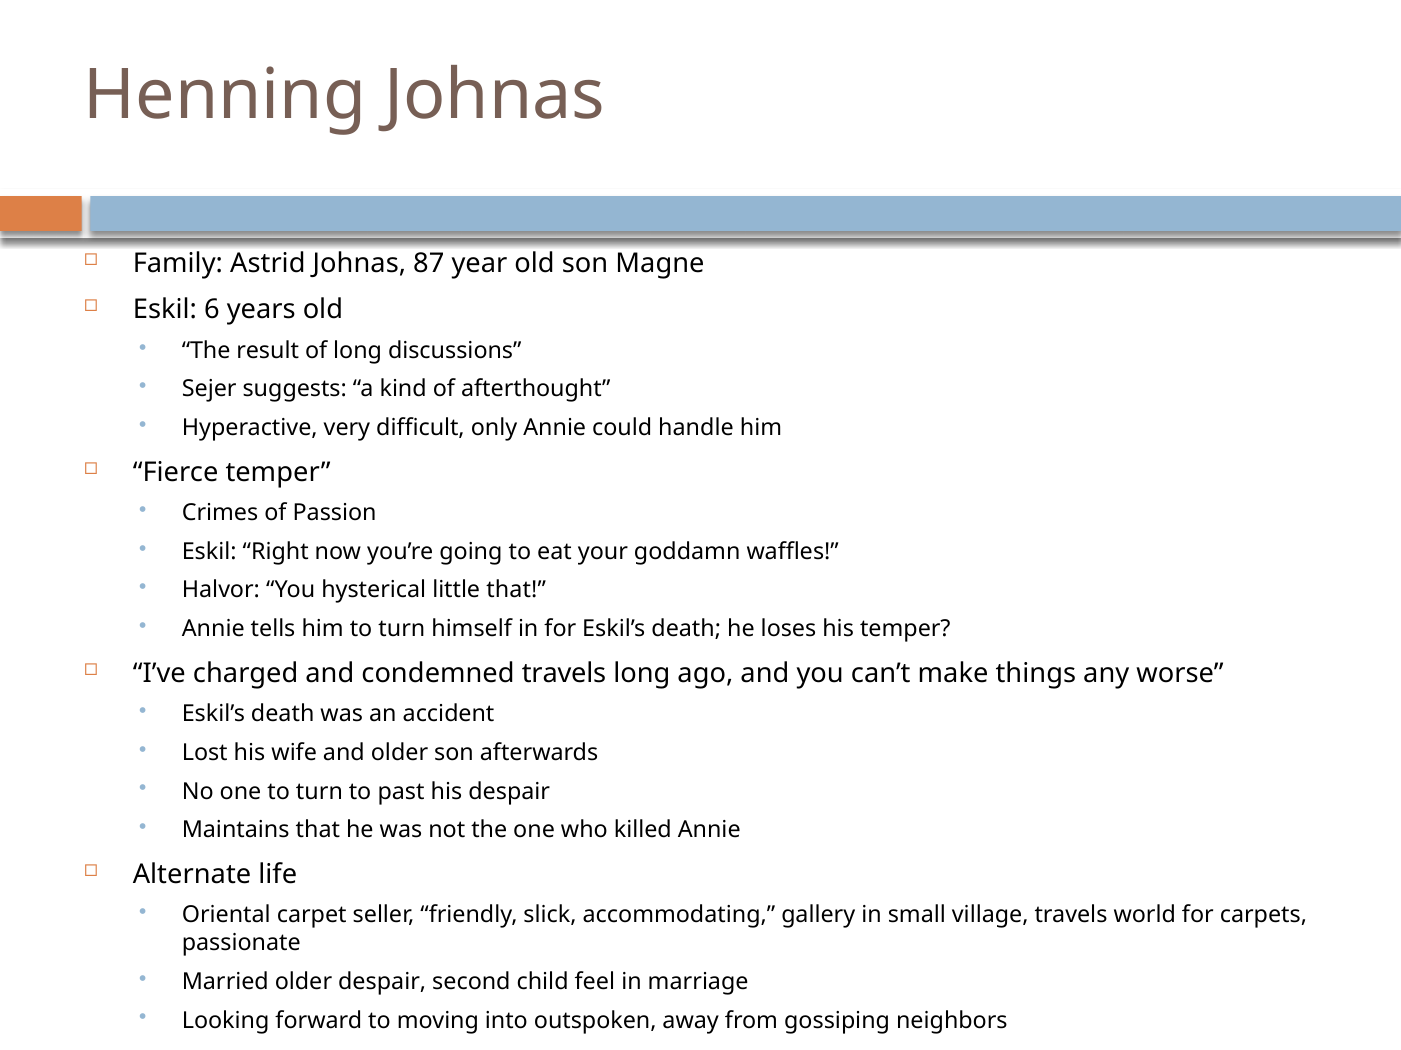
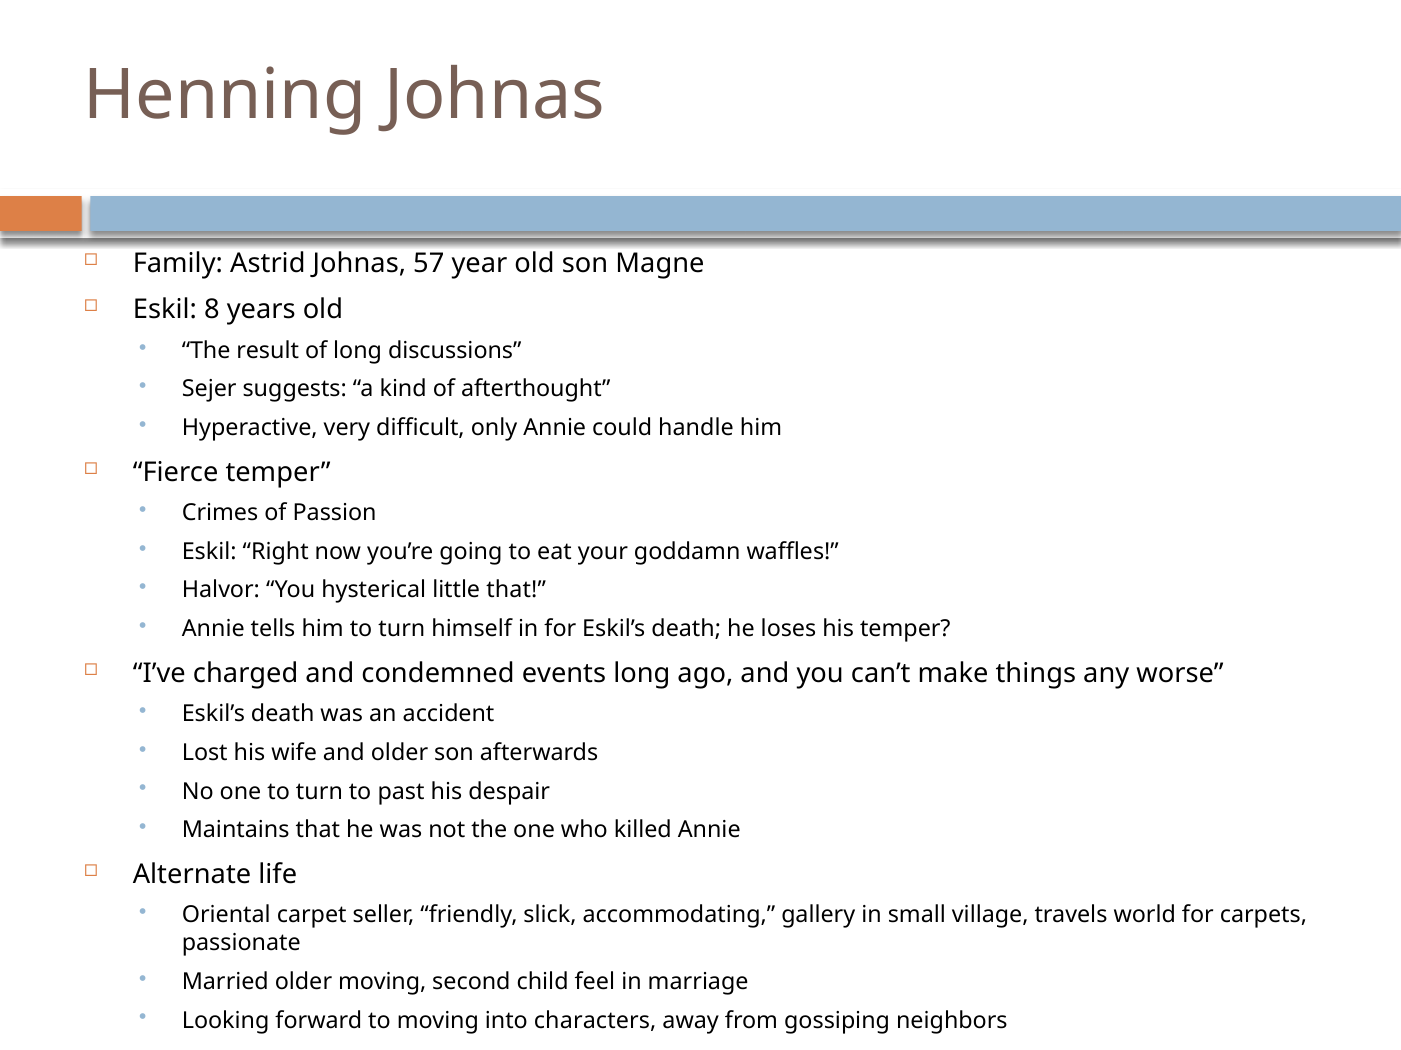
87: 87 -> 57 (429, 264)
6: 6 -> 8 (212, 310)
condemned travels: travels -> events (564, 674)
older despair: despair -> moving (382, 982)
outspoken: outspoken -> characters (595, 1021)
